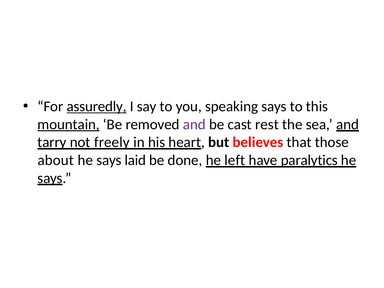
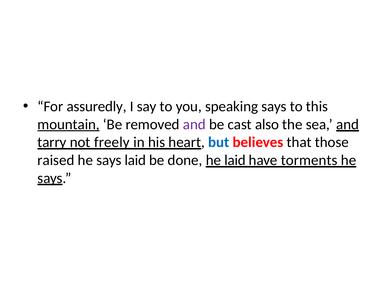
assuredly underline: present -> none (97, 106)
rest: rest -> also (267, 124)
but colour: black -> blue (219, 142)
about: about -> raised (56, 160)
he left: left -> laid (235, 160)
paralytics: paralytics -> torments (309, 160)
